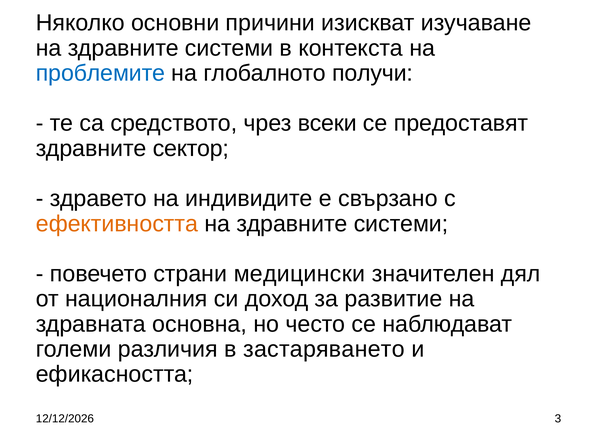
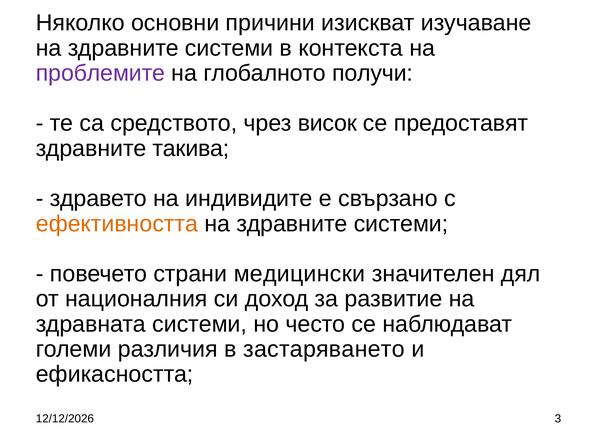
проблемите colour: blue -> purple (100, 73)
всеки: всеки -> висок (327, 123)
сектор: сектор -> такива (191, 148)
здравната основна: основна -> системи (200, 324)
